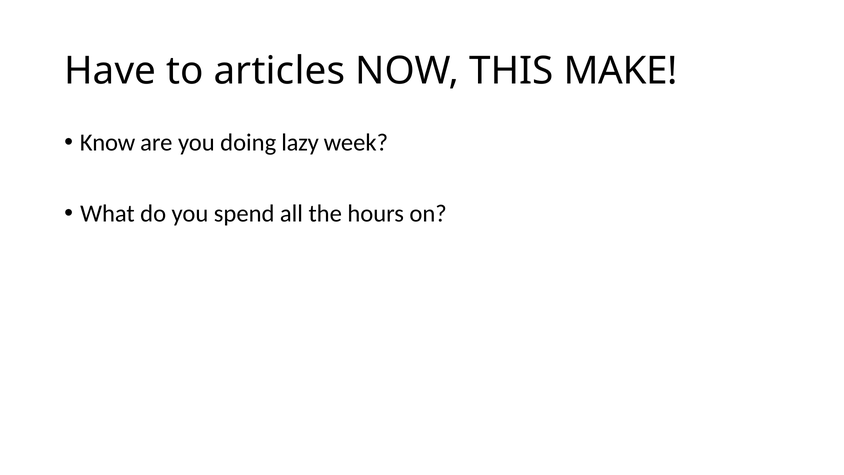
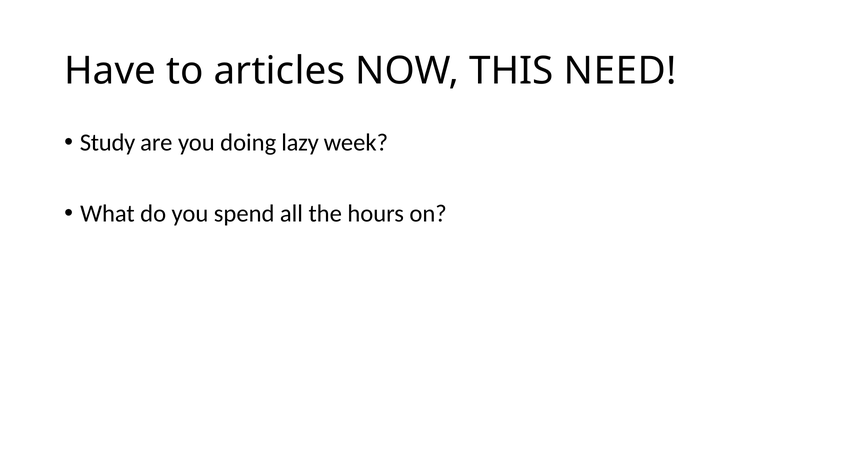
MAKE: MAKE -> NEED (620, 71)
Know: Know -> Study (108, 143)
